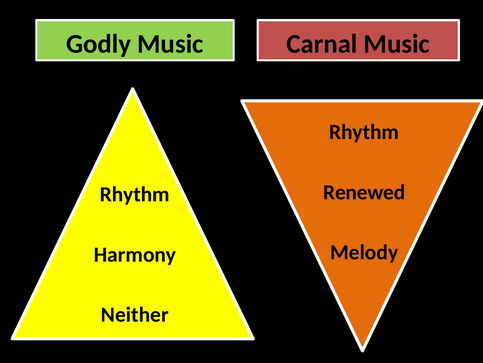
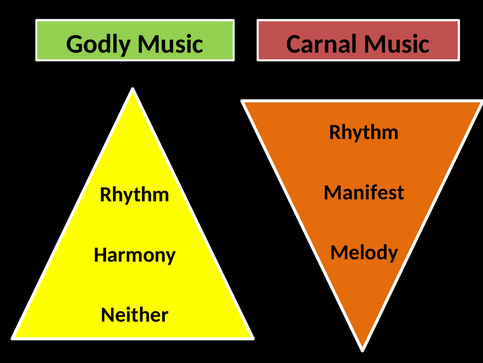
Renewed: Renewed -> Manifest (364, 192)
